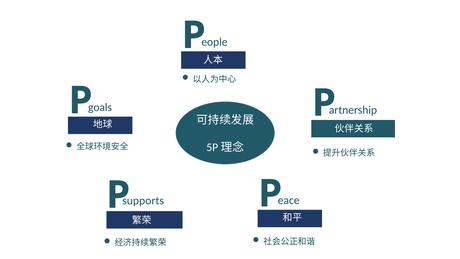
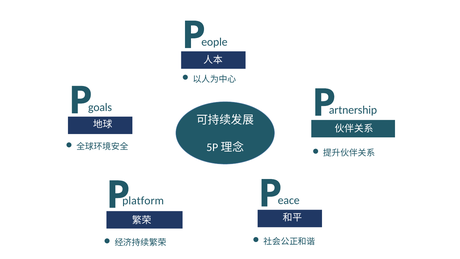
supports: supports -> platform (143, 201)
